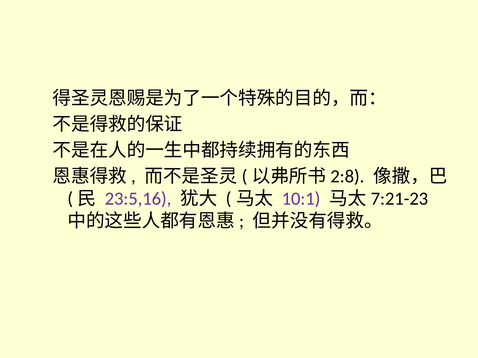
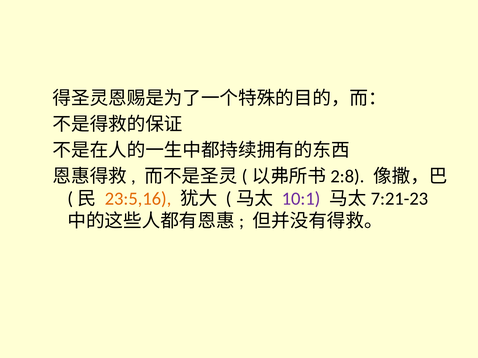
23:5,16 colour: purple -> orange (138, 199)
